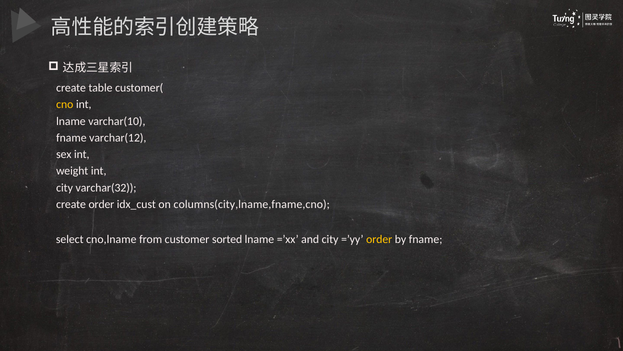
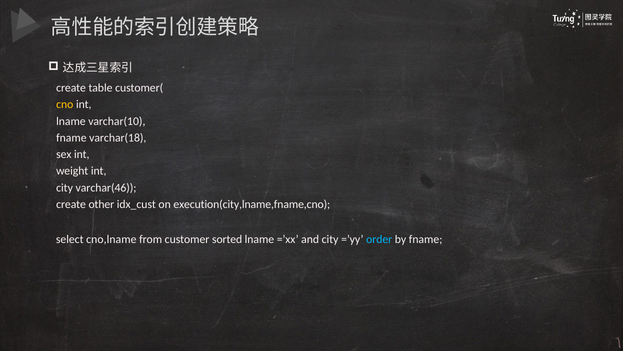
varchar(12: varchar(12 -> varchar(18 (118, 138)
varchar(32: varchar(32 -> varchar(46 (106, 187)
create order: order -> other (101, 204)
columns(city,lname,fname,cno: columns(city,lname,fname,cno -> execution(city,lname,fname,cno (252, 204)
order colour: yellow -> light blue (379, 239)
